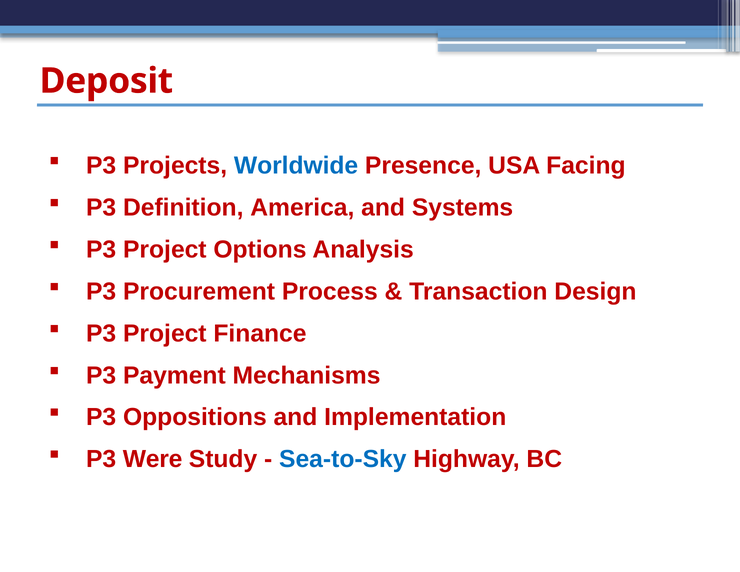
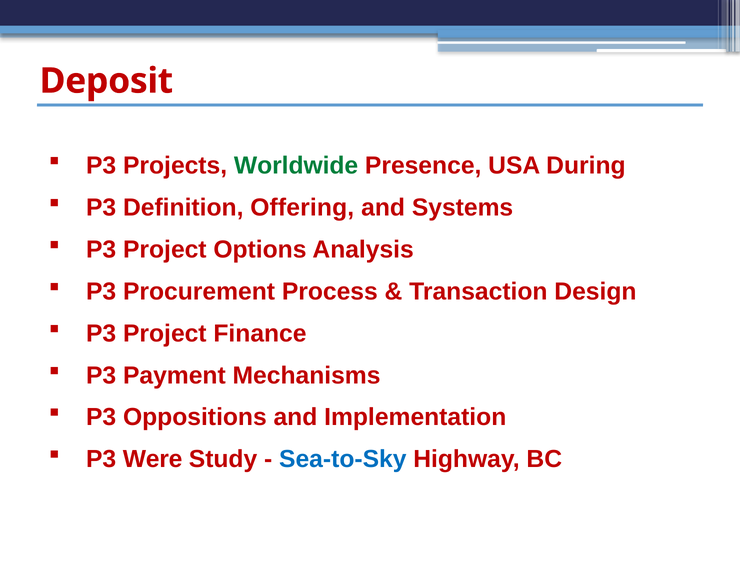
Worldwide colour: blue -> green (296, 166)
Facing: Facing -> During (586, 166)
America: America -> Offering (302, 208)
